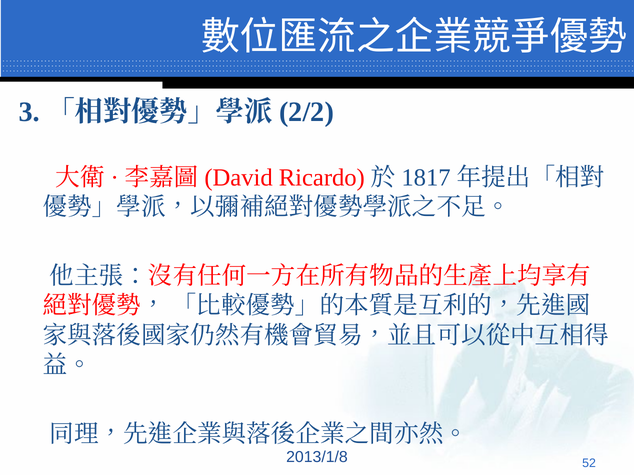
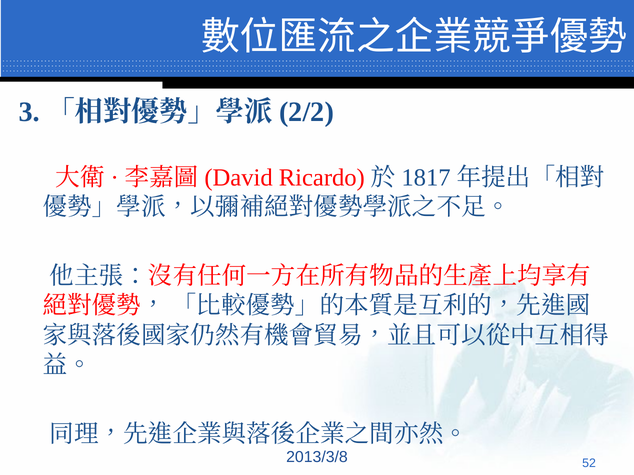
2013/1/8: 2013/1/8 -> 2013/3/8 (317, 458)
